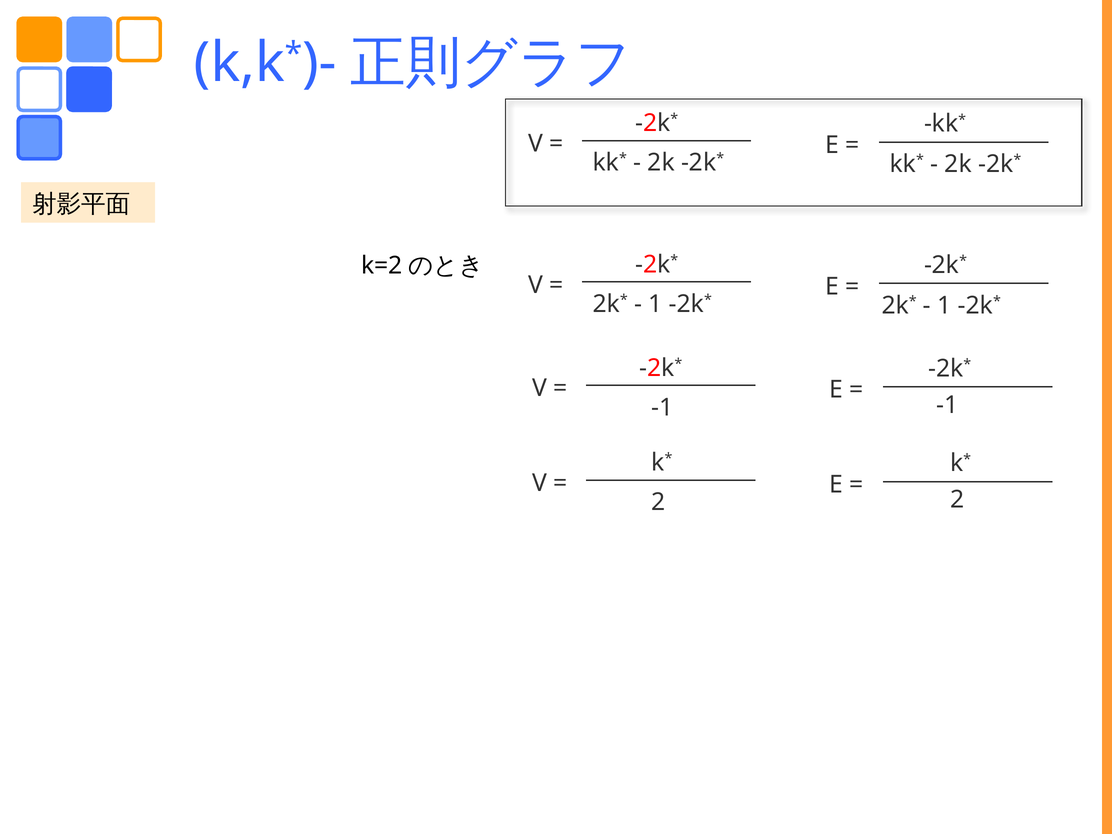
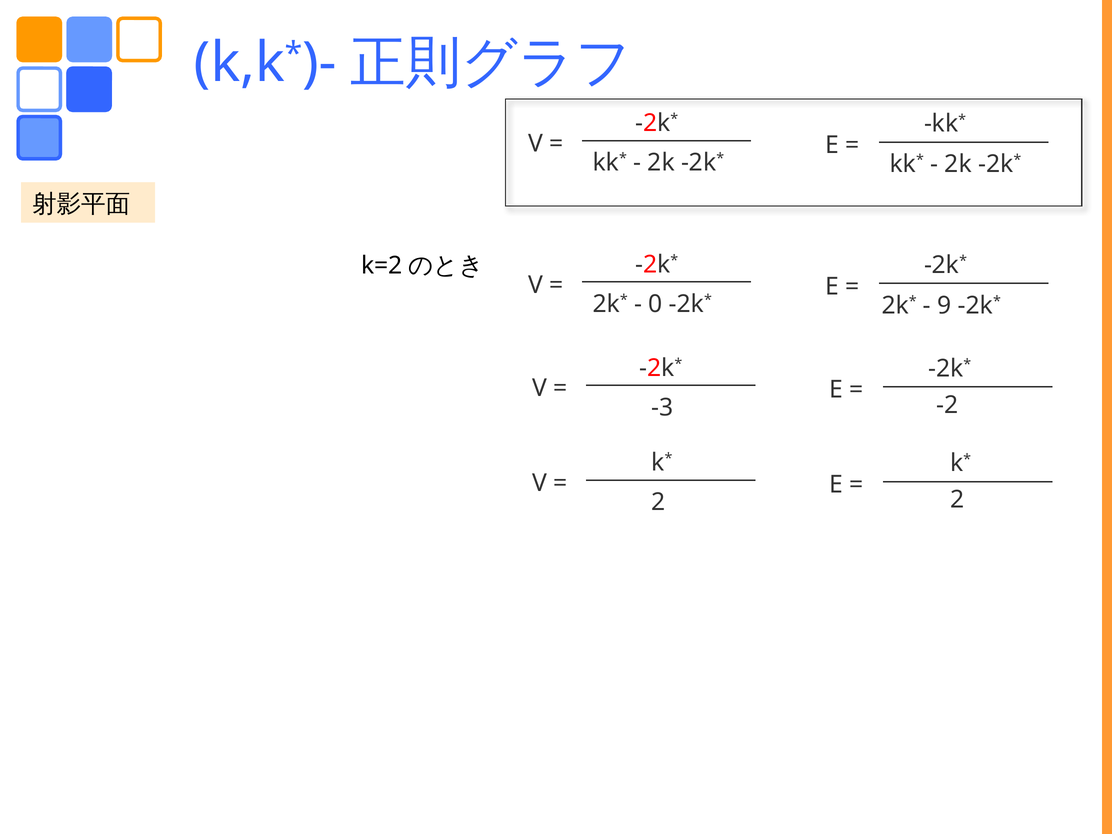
1: 1 -> 0 (655, 304)
1: 1 -> 9 (944, 305)
-1: -1 -> -2 (947, 405)
-1: -1 -> -3 (662, 407)
